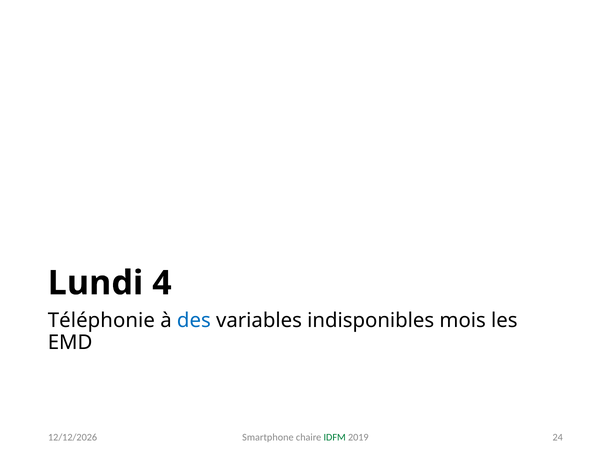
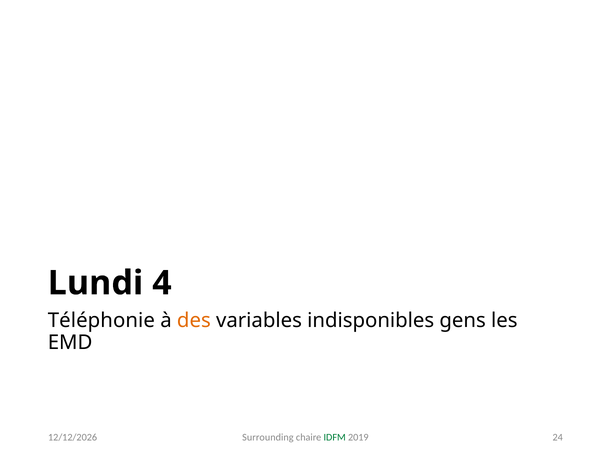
des colour: blue -> orange (194, 321)
mois: mois -> gens (463, 321)
Smartphone: Smartphone -> Surrounding (268, 438)
